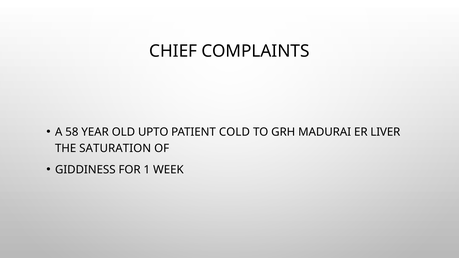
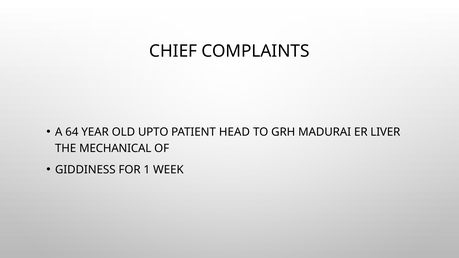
58: 58 -> 64 (72, 132)
COLD: COLD -> HEAD (234, 132)
SATURATION: SATURATION -> MECHANICAL (115, 149)
